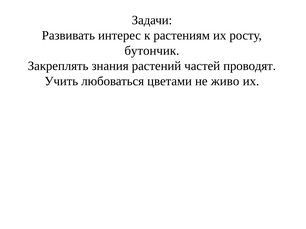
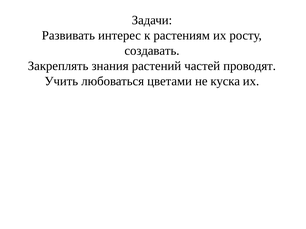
бутончик: бутончик -> создавать (152, 51)
живо: живо -> куска (225, 81)
